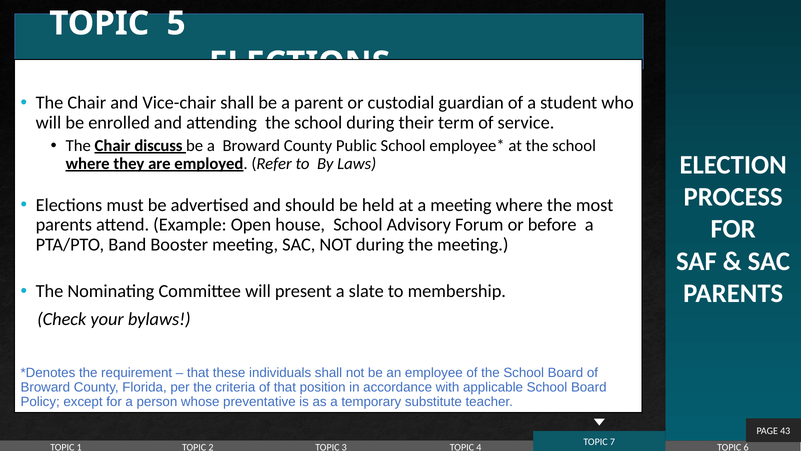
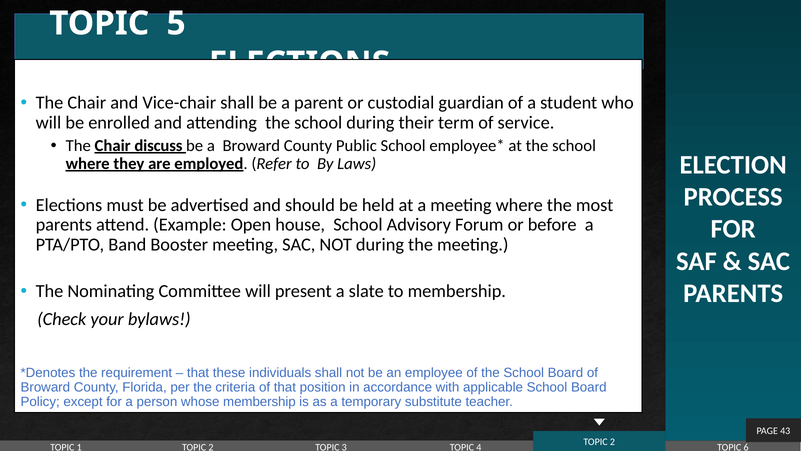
whose preventative: preventative -> membership (259, 401)
7: 7 -> 2 (612, 442)
